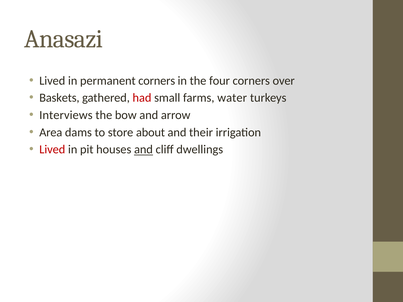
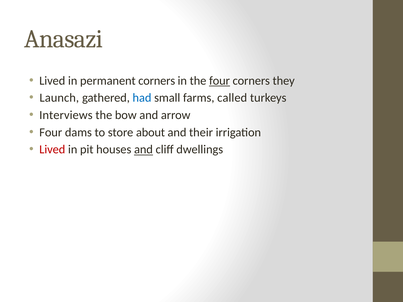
four underline: none -> present (220, 81)
over: over -> they (284, 81)
Baskets: Baskets -> Launch (59, 98)
had colour: red -> blue (142, 98)
water: water -> called (232, 98)
Area: Area -> Four (51, 132)
